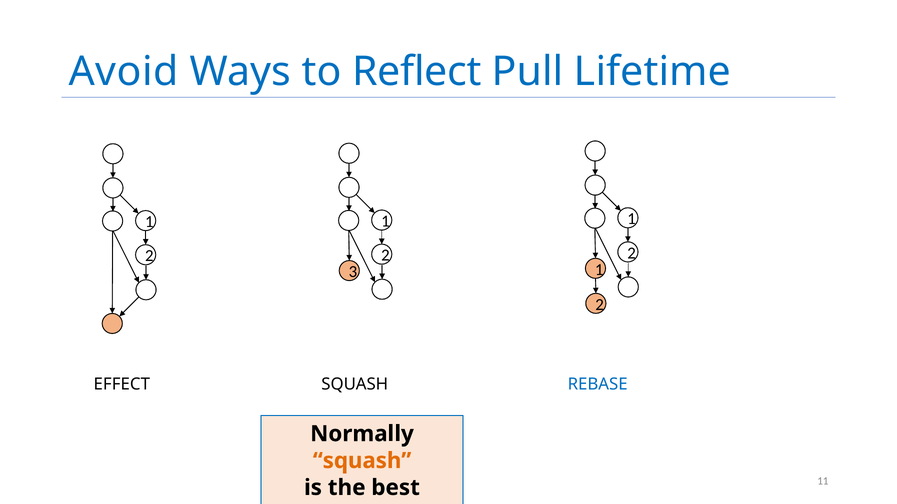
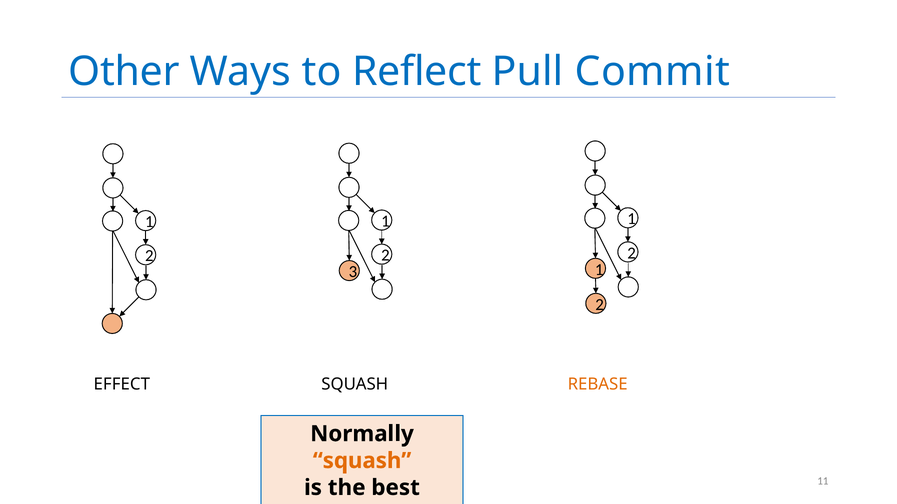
Avoid: Avoid -> Other (124, 72)
Lifetime: Lifetime -> Commit (652, 72)
REBASE colour: blue -> orange (598, 385)
